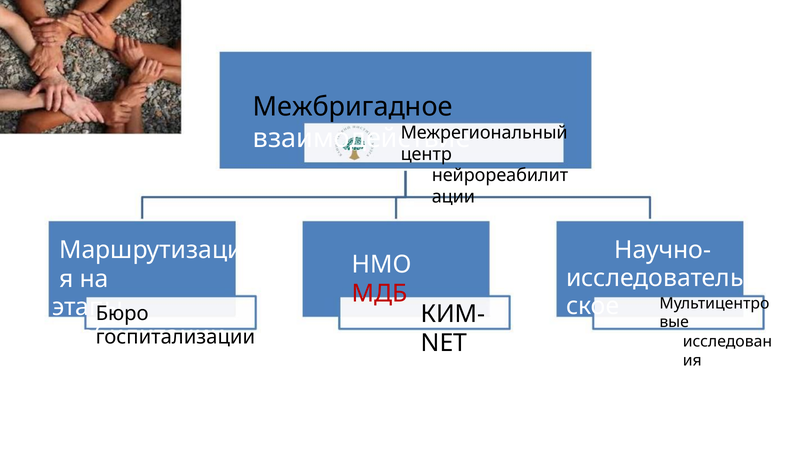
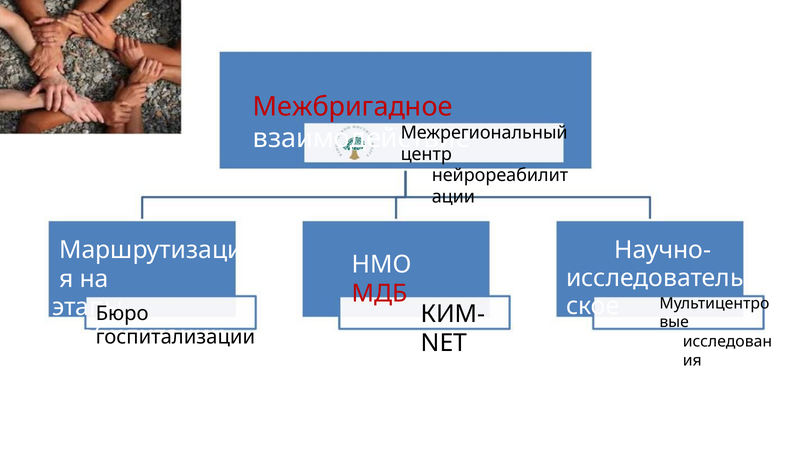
Межбригадное colour: black -> red (353, 107)
